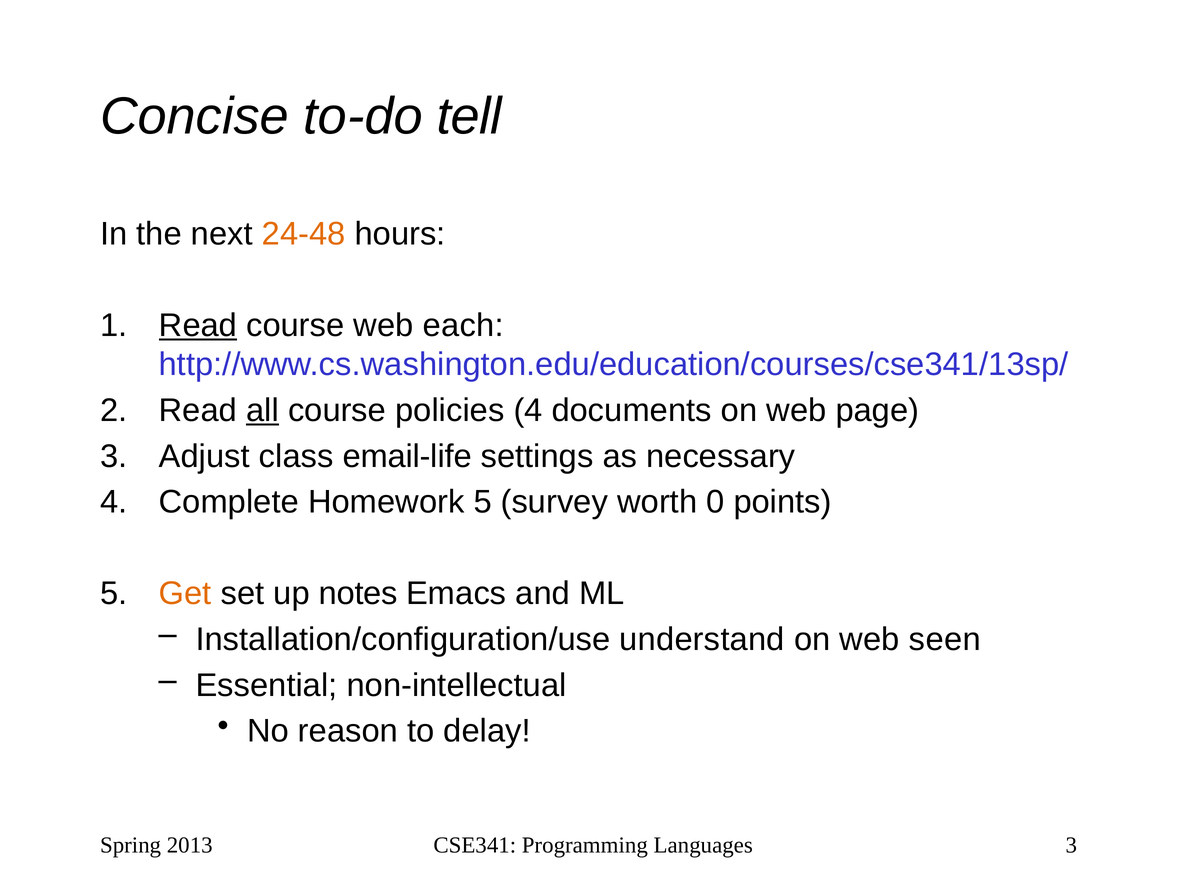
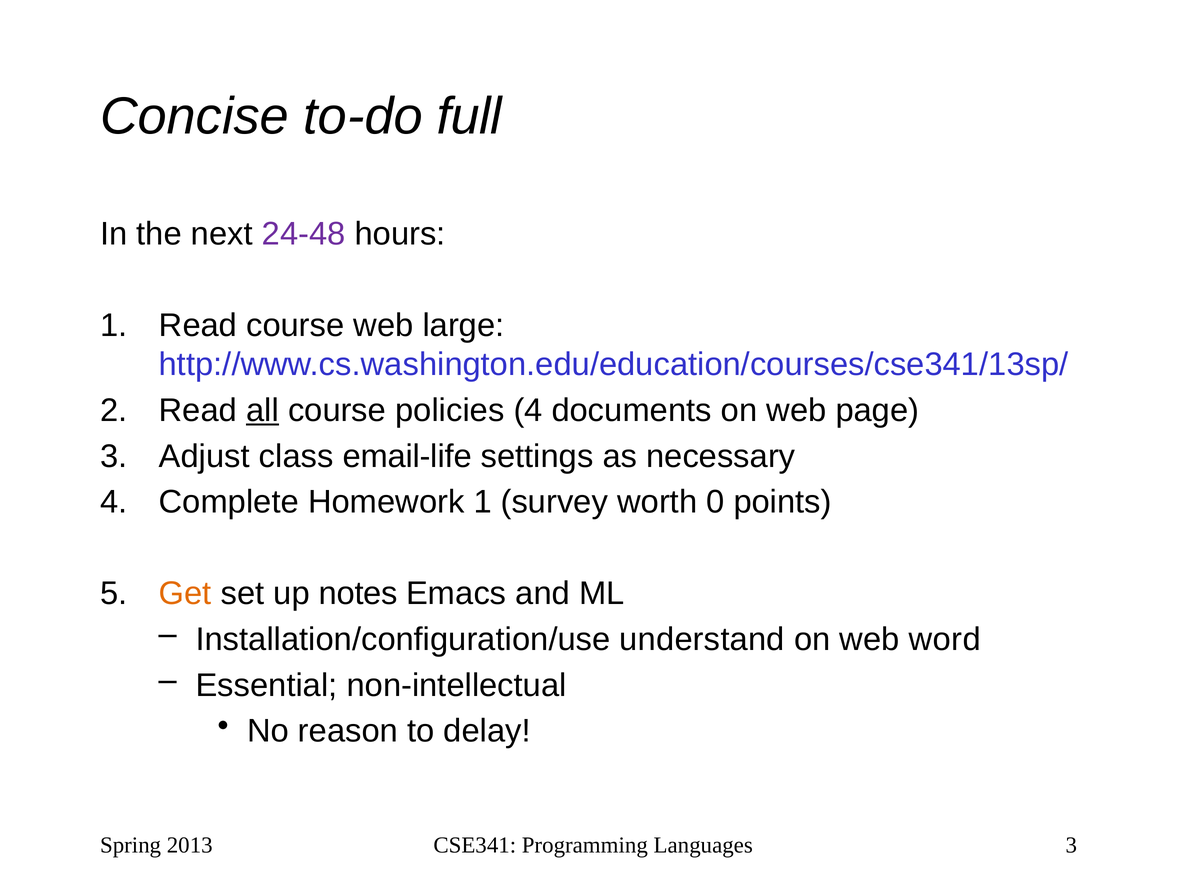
tell: tell -> full (469, 116)
24-48 colour: orange -> purple (304, 234)
Read underline: present -> none (198, 325)
each: each -> large (464, 325)
Homework 5: 5 -> 1 (483, 502)
seen: seen -> word (945, 639)
